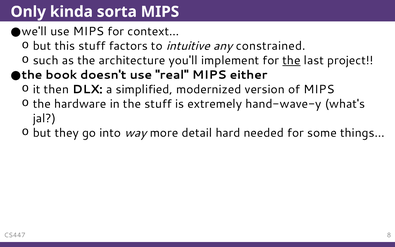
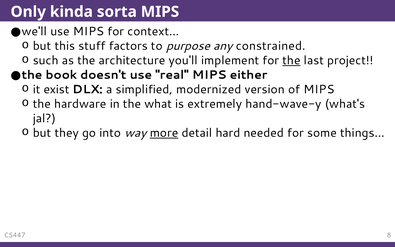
intuitive: intuitive -> purpose (188, 46)
then: then -> exist (56, 89)
the stuff: stuff -> what (158, 104)
more underline: none -> present (164, 133)
